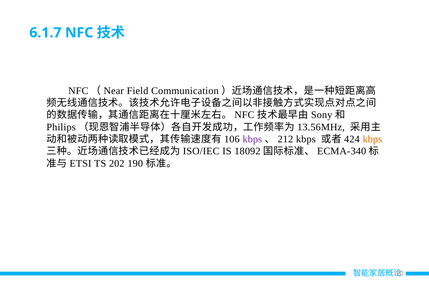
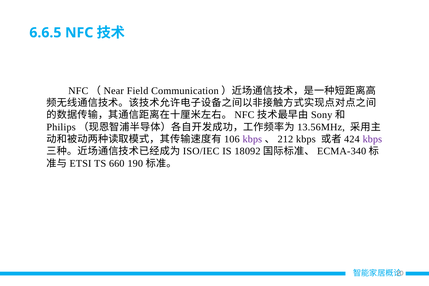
6.1.7: 6.1.7 -> 6.6.5 (45, 33)
kbps colour: orange -> purple (372, 139)
202: 202 -> 660 (117, 163)
